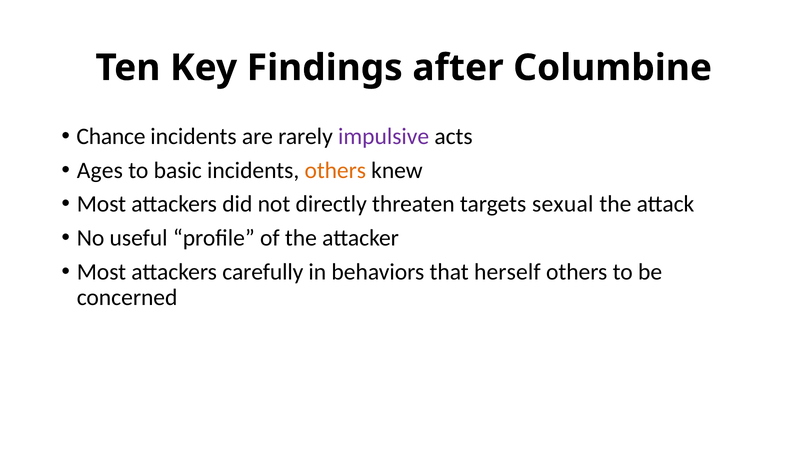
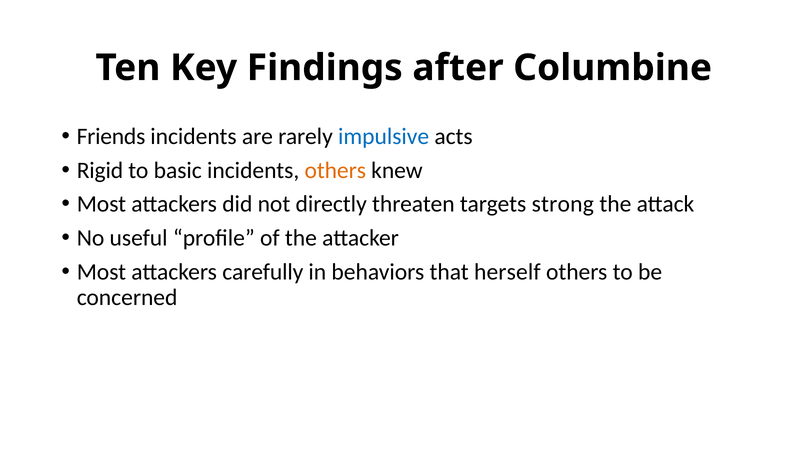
Chance: Chance -> Friends (111, 137)
impulsive colour: purple -> blue (384, 137)
Ages: Ages -> Rigid (100, 170)
sexual: sexual -> strong (563, 204)
